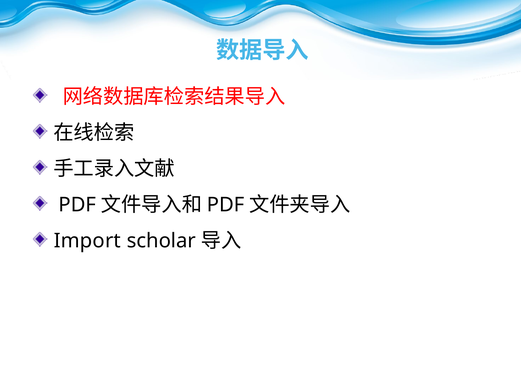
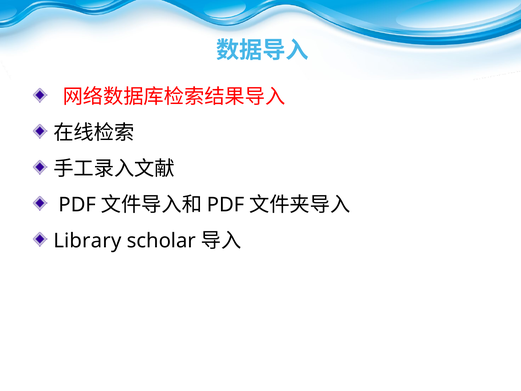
Import: Import -> Library (87, 241)
